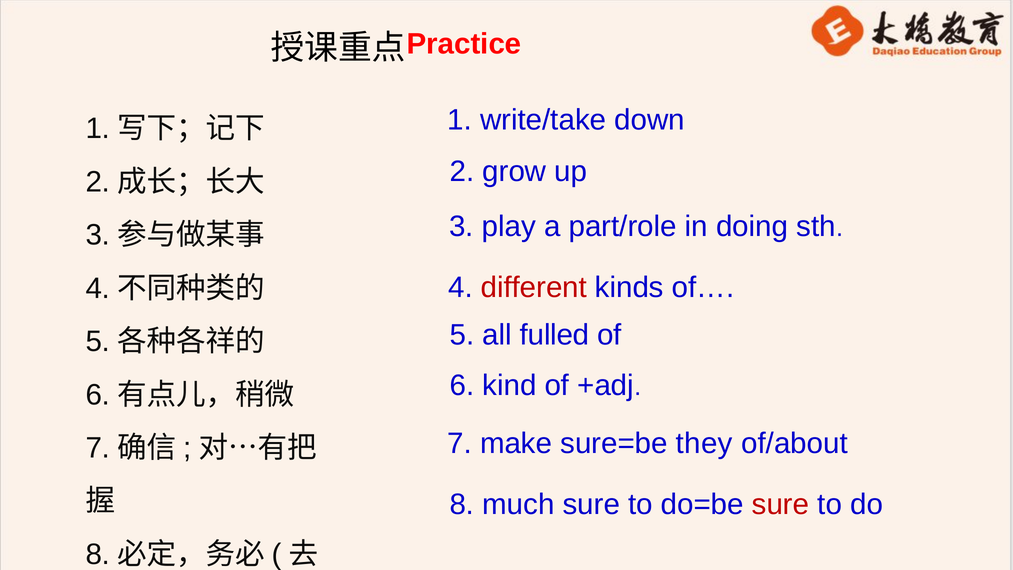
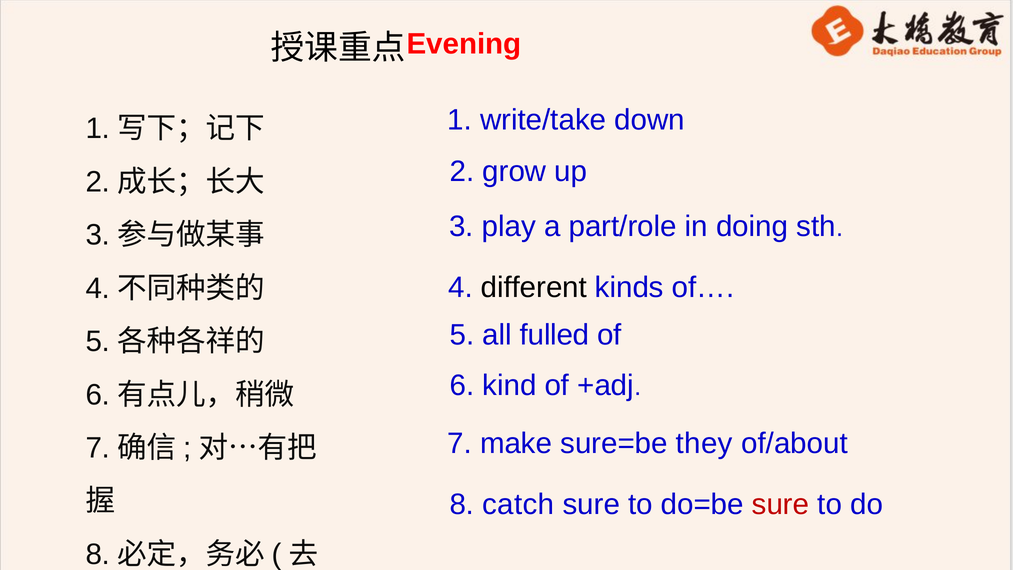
Practice: Practice -> Evening (464, 44)
different colour: red -> black (534, 288)
much: much -> catch (518, 505)
